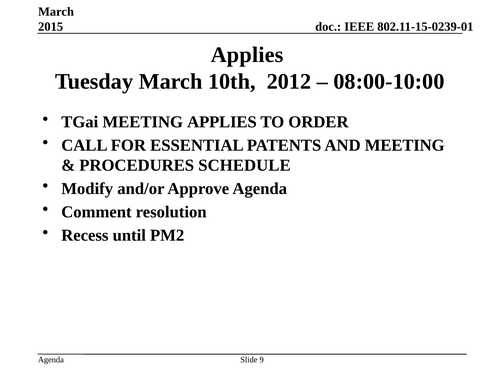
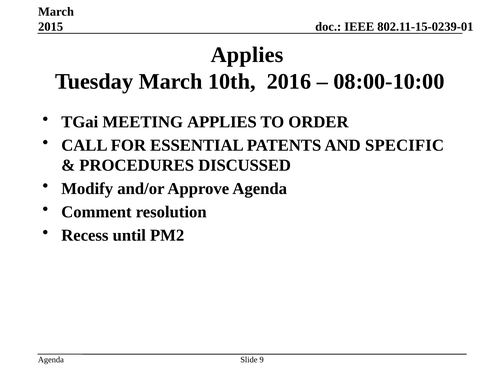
2012: 2012 -> 2016 (289, 82)
AND MEETING: MEETING -> SPECIFIC (405, 145)
SCHEDULE: SCHEDULE -> DISCUSSED (245, 165)
